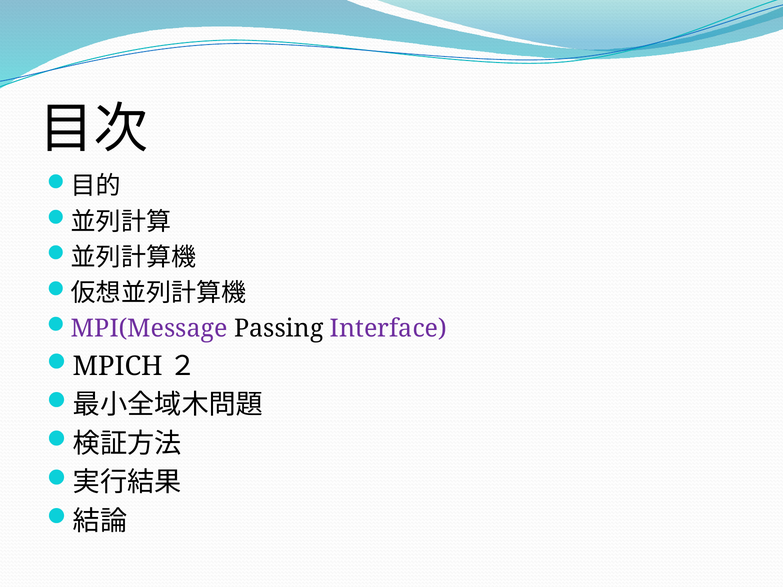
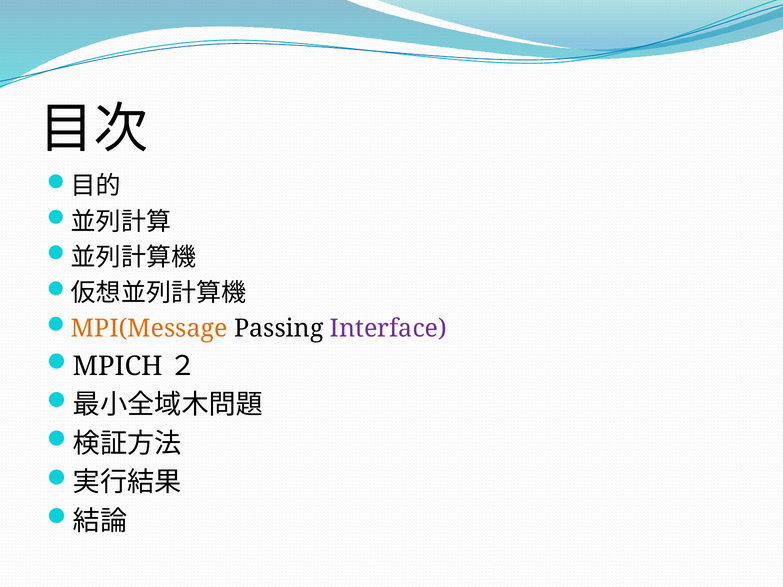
MPI(Message colour: purple -> orange (149, 329)
